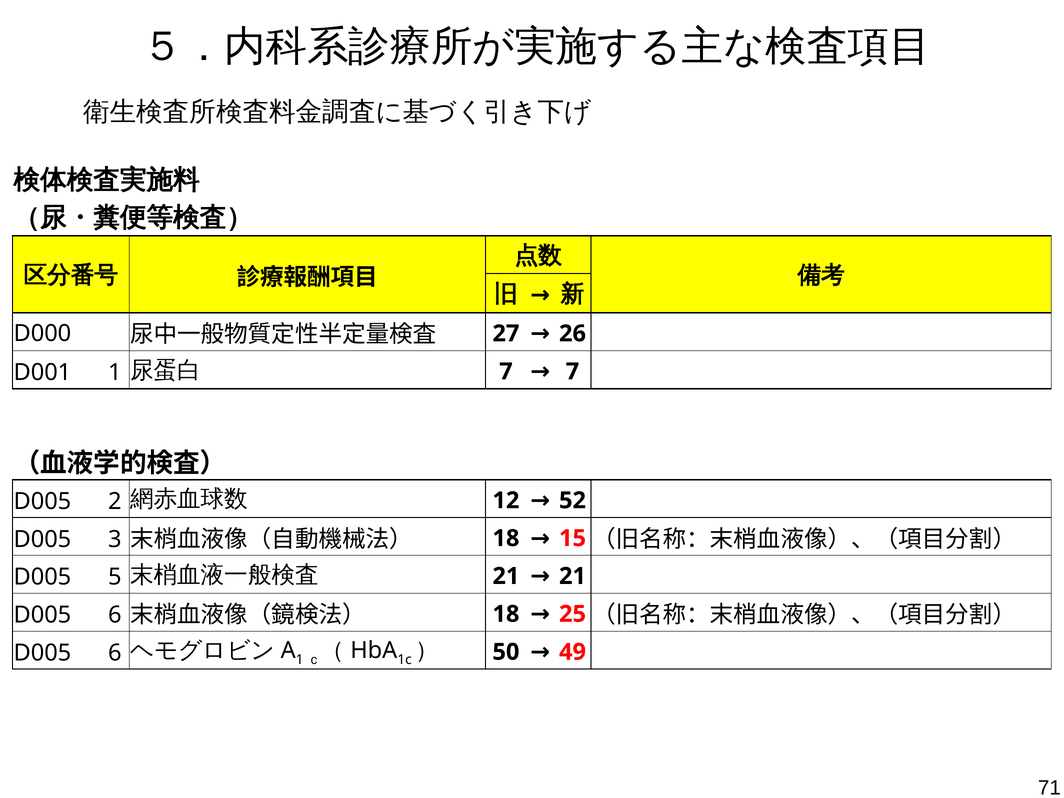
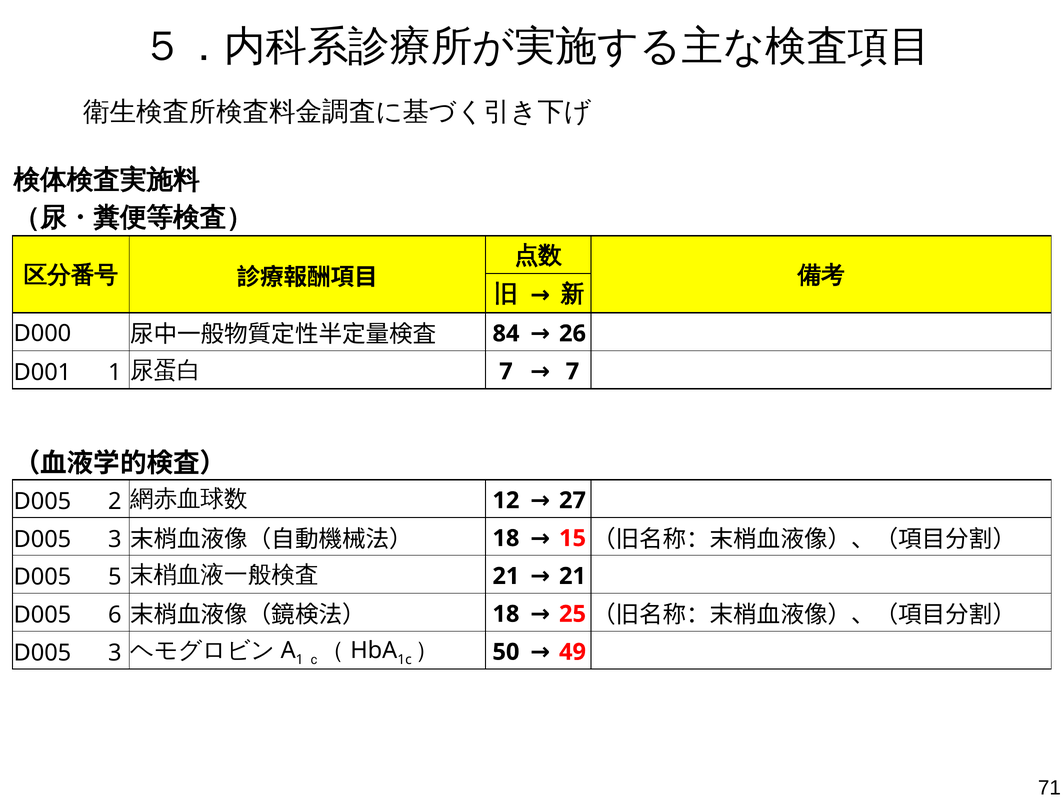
27: 27 -> 84 (506, 334)
52: 52 -> 27 (573, 500)
6: 6 -> 3 (115, 653)
